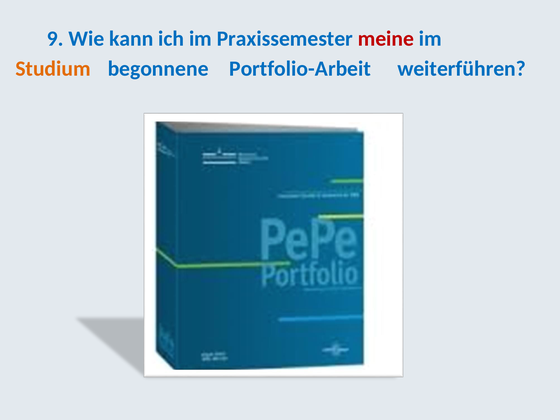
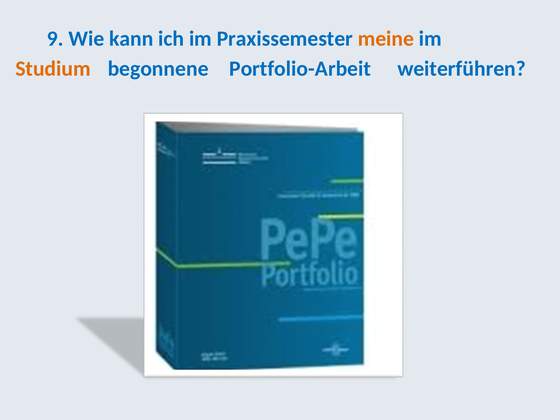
meine colour: red -> orange (386, 39)
